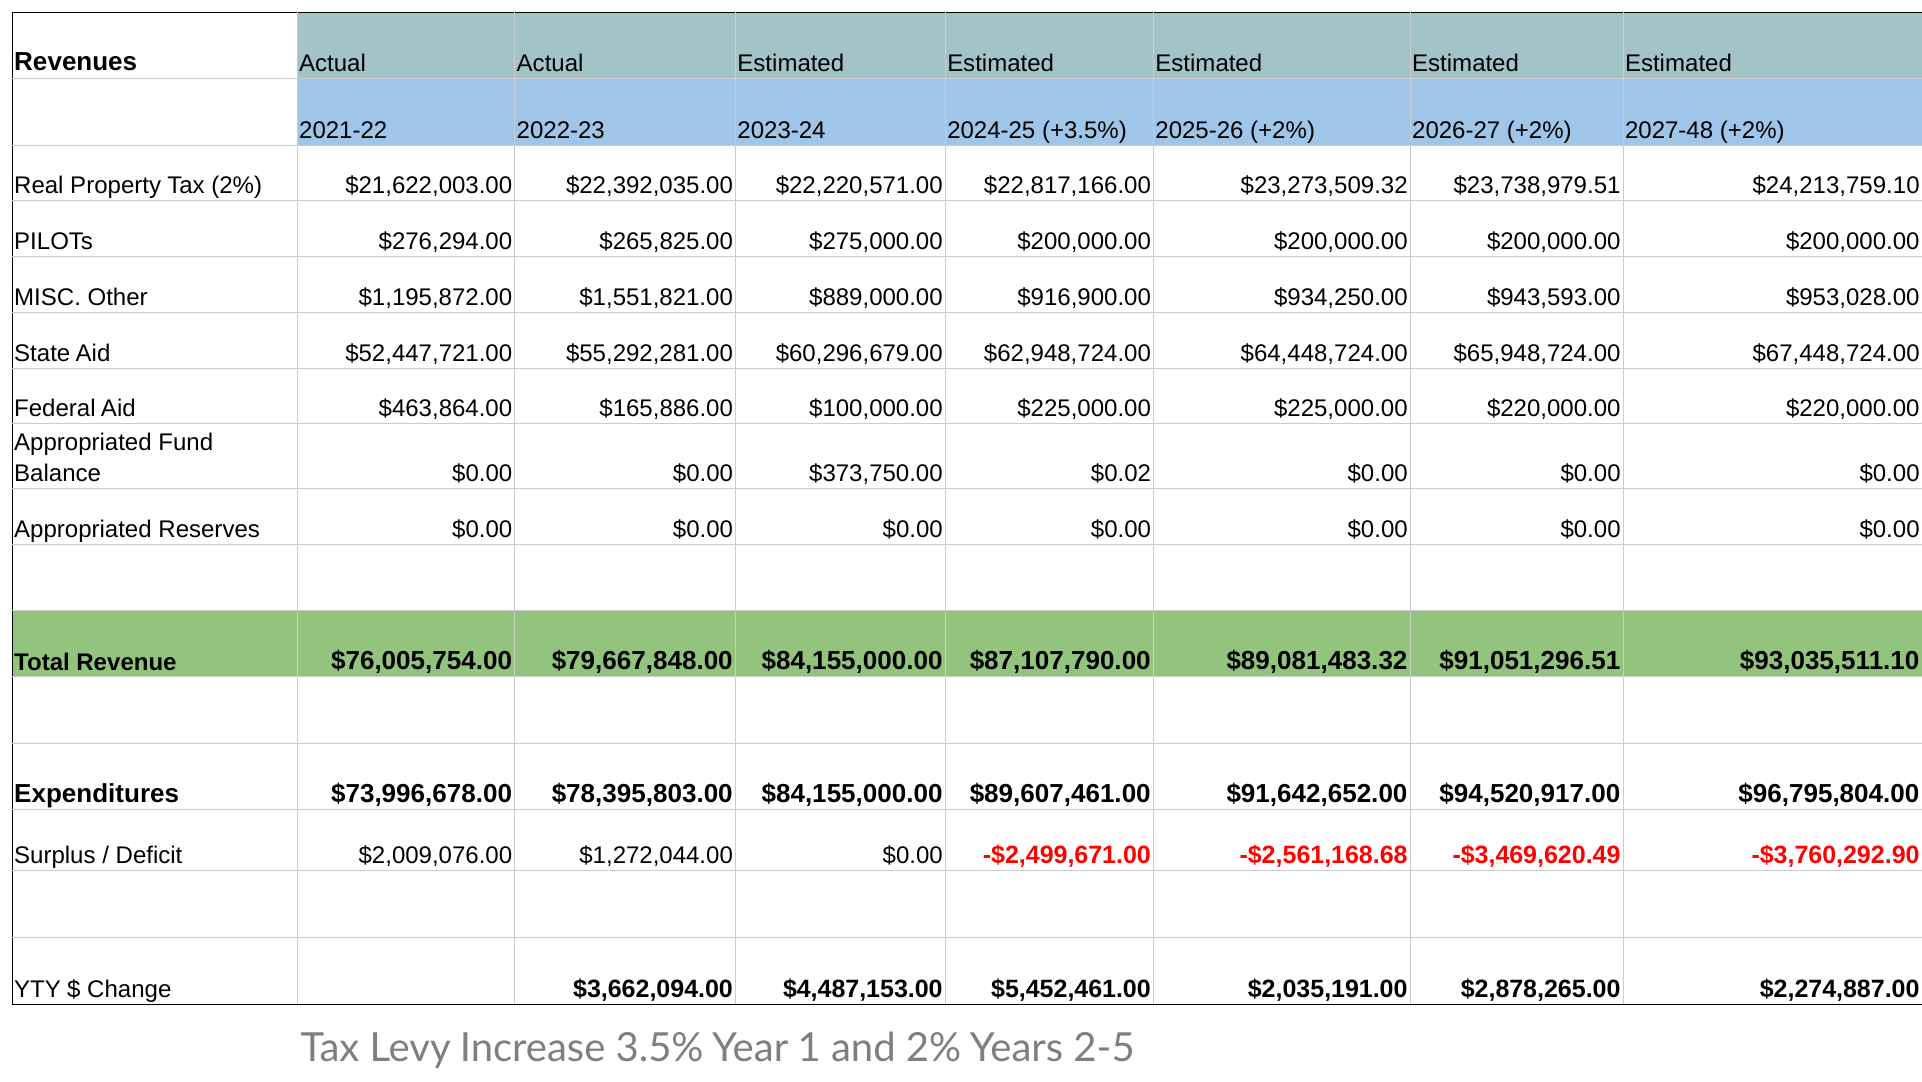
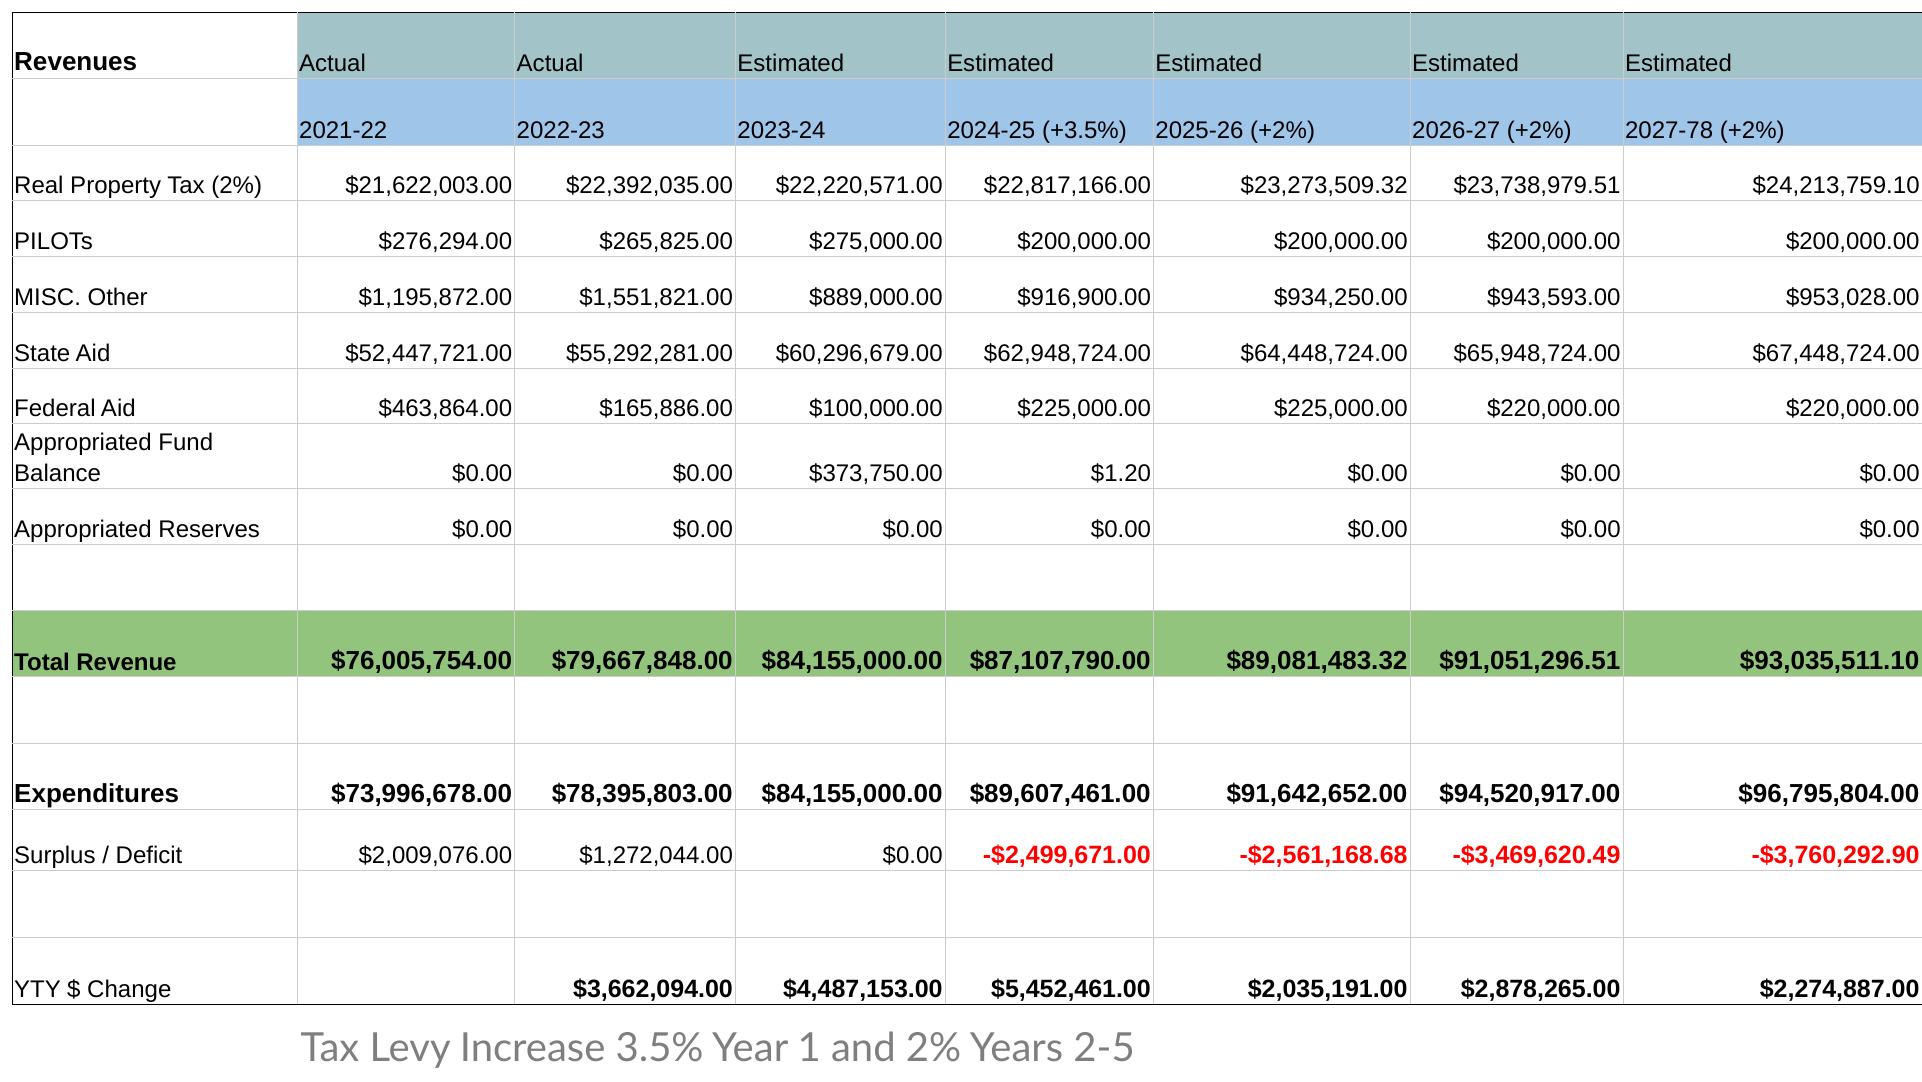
2027-48: 2027-48 -> 2027-78 (1669, 130)
$0.02: $0.02 -> $1.20 (1121, 473)
